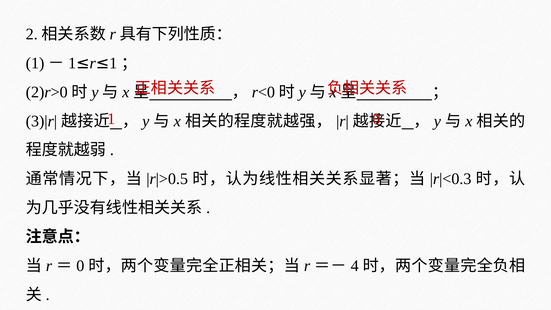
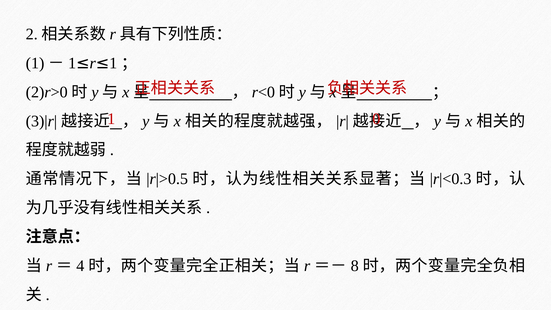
0: 0 -> 4 (80, 266)
4: 4 -> 8 (355, 266)
